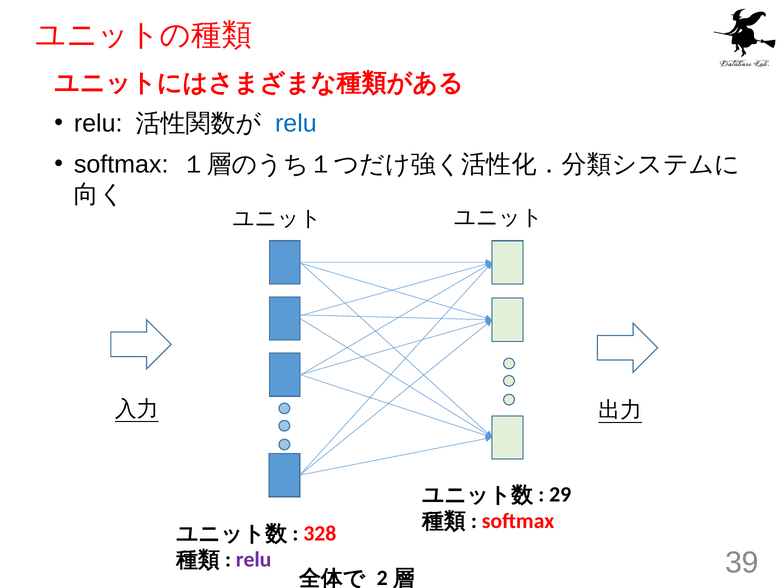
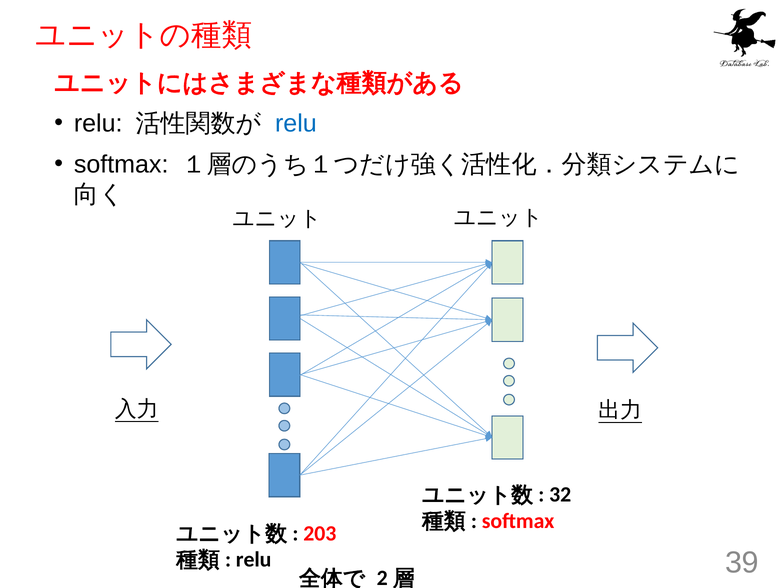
29: 29 -> 32 (560, 495)
328: 328 -> 203 (320, 534)
relu colour: purple -> black (254, 560)
